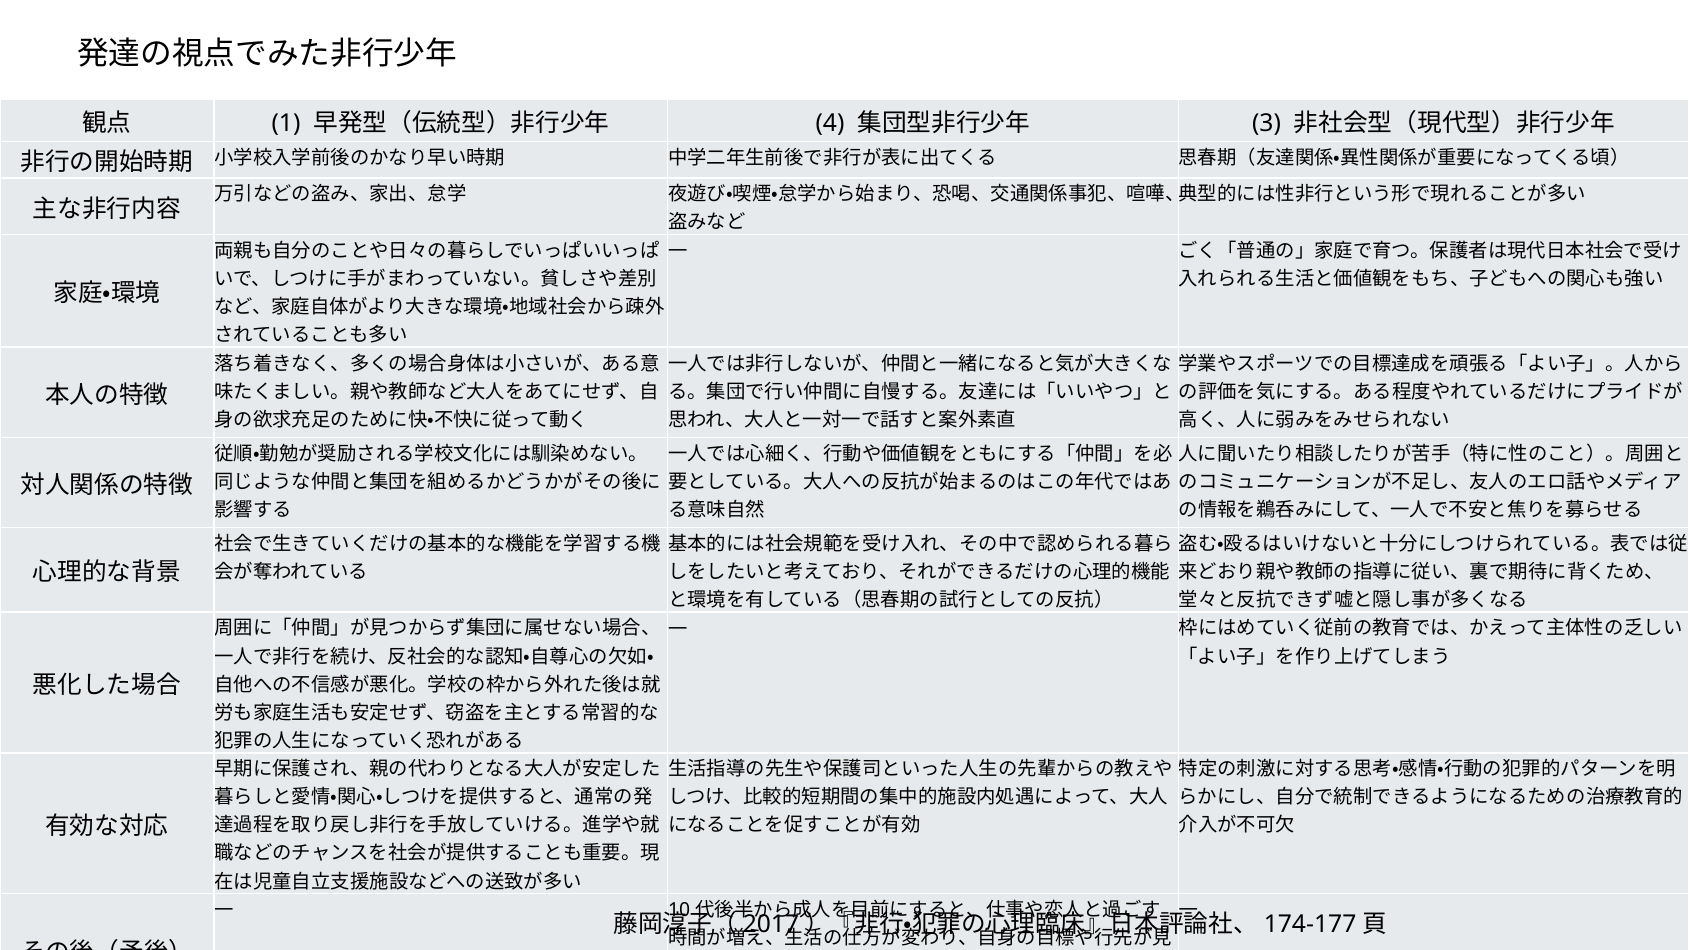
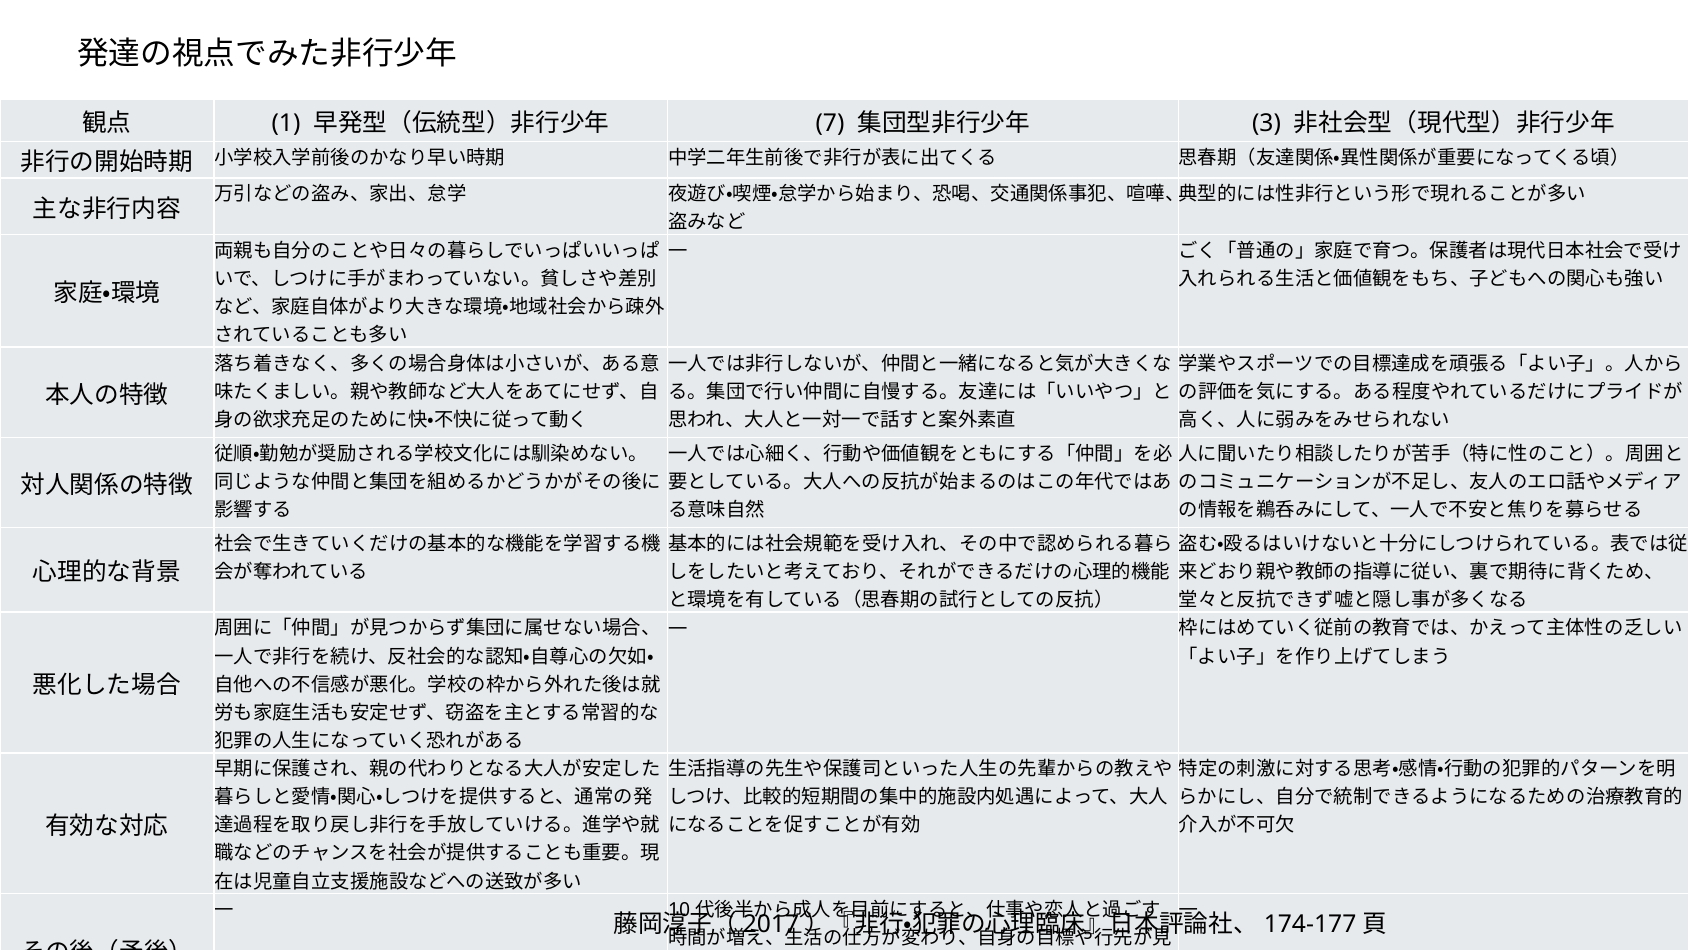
4: 4 -> 7 (830, 123)
